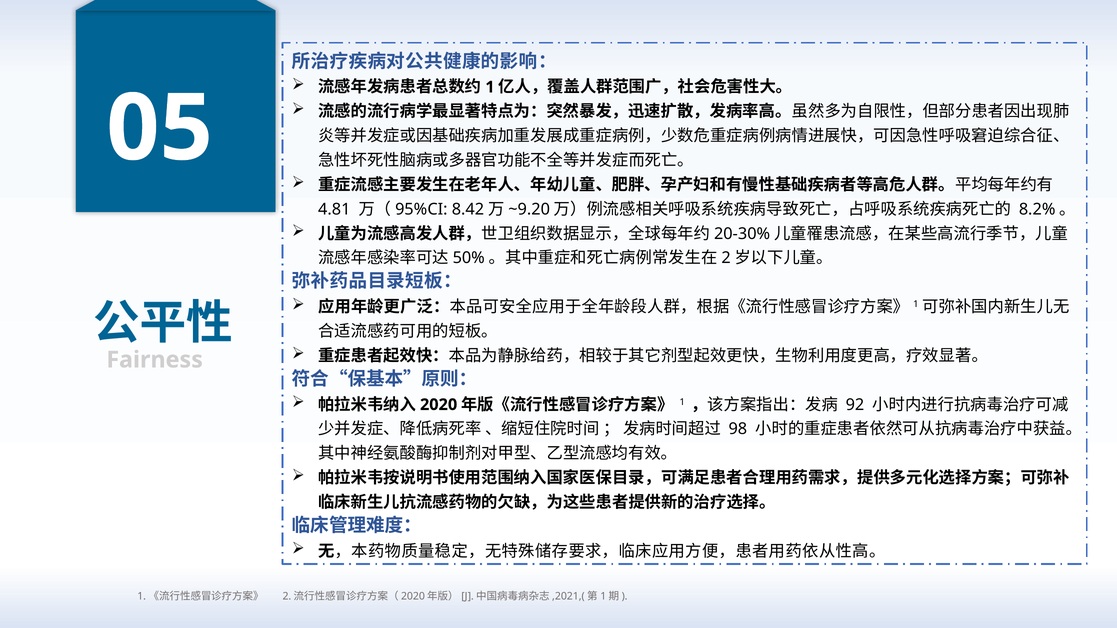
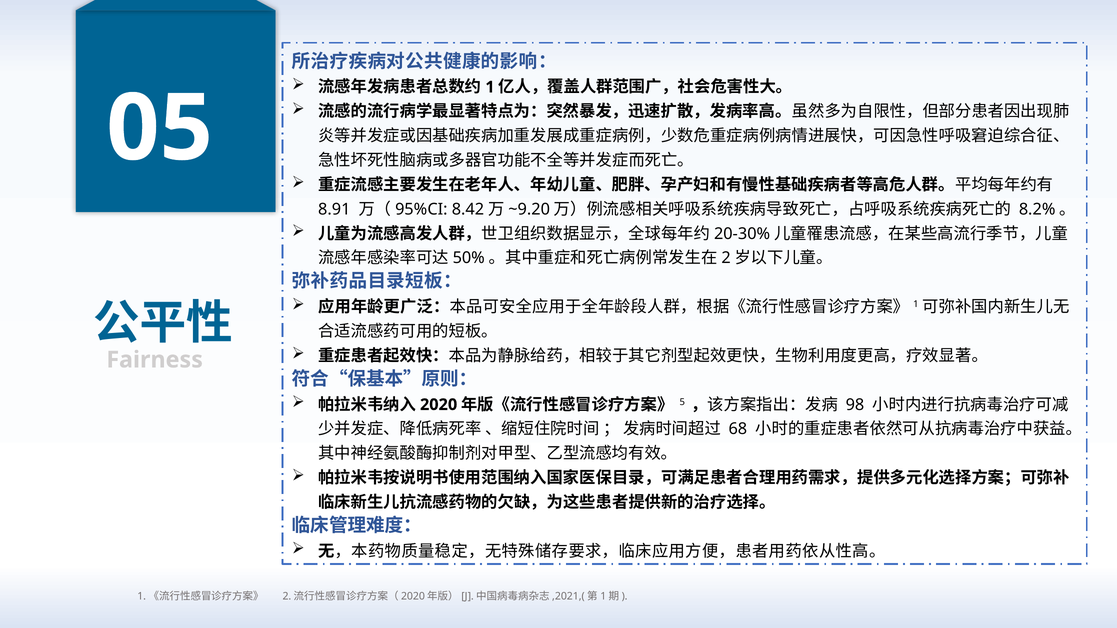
4.81: 4.81 -> 8.91 (334, 209)
1: 1 -> 5 (682, 402)
92: 92 -> 98 (855, 405)
98: 98 -> 68 (738, 429)
